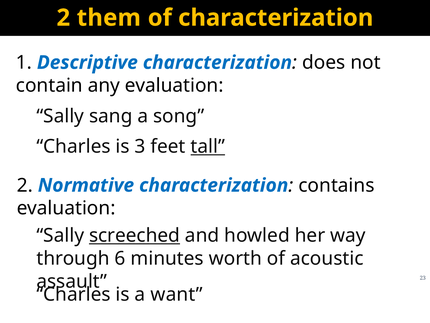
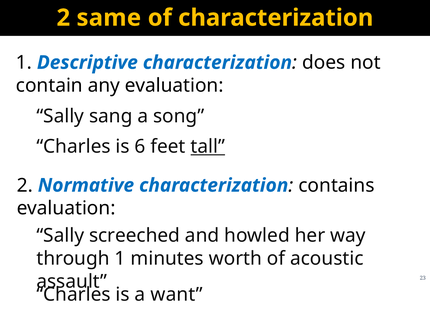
them: them -> same (109, 18)
3: 3 -> 6 (140, 146)
screeched underline: present -> none (135, 235)
through 6: 6 -> 1 (120, 258)
